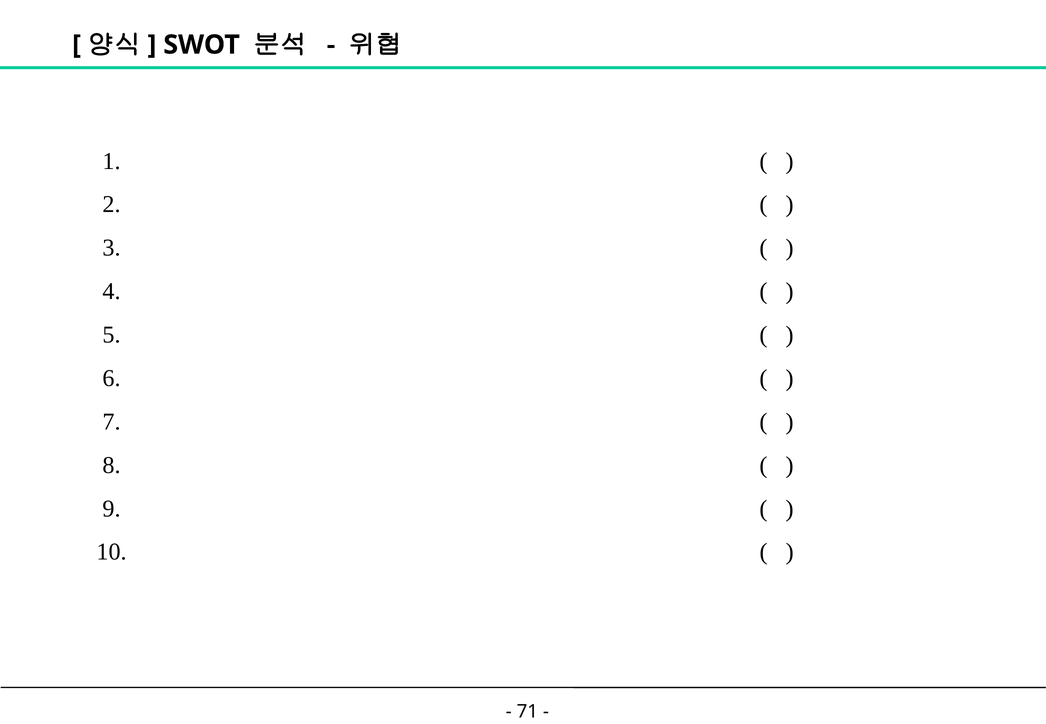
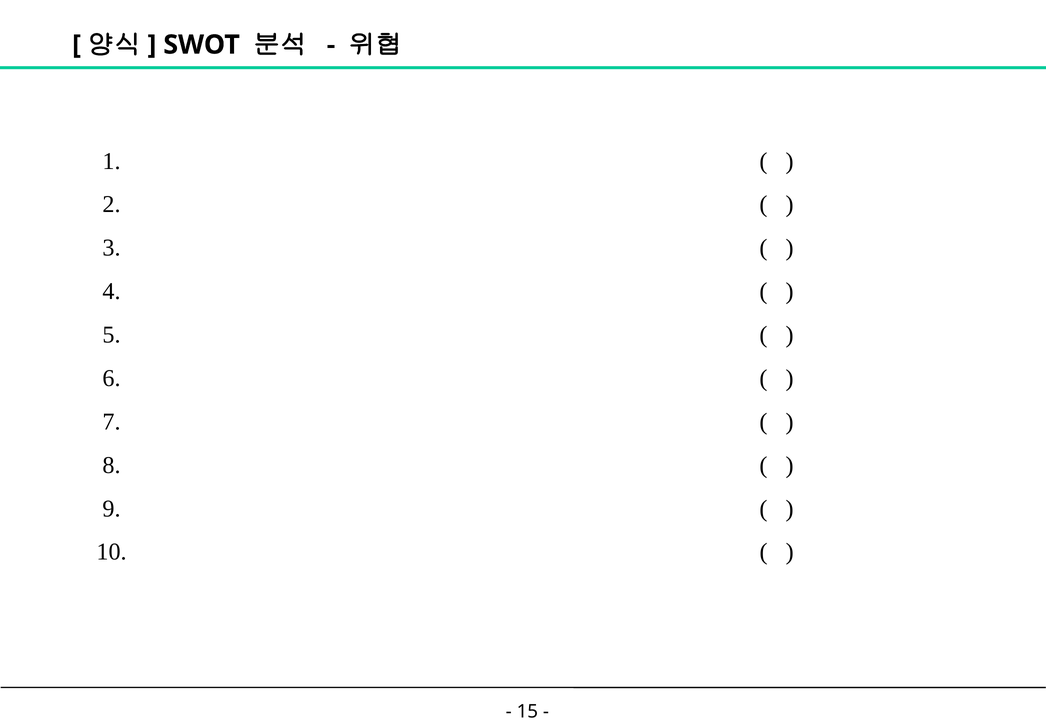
71: 71 -> 15 (527, 712)
